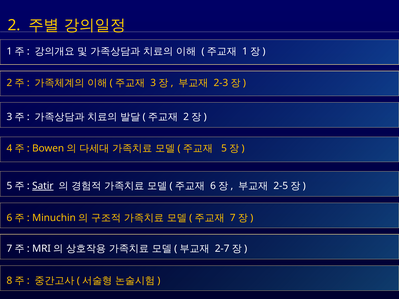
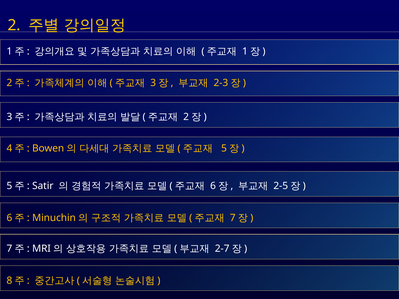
Satir underline: present -> none (43, 186)
